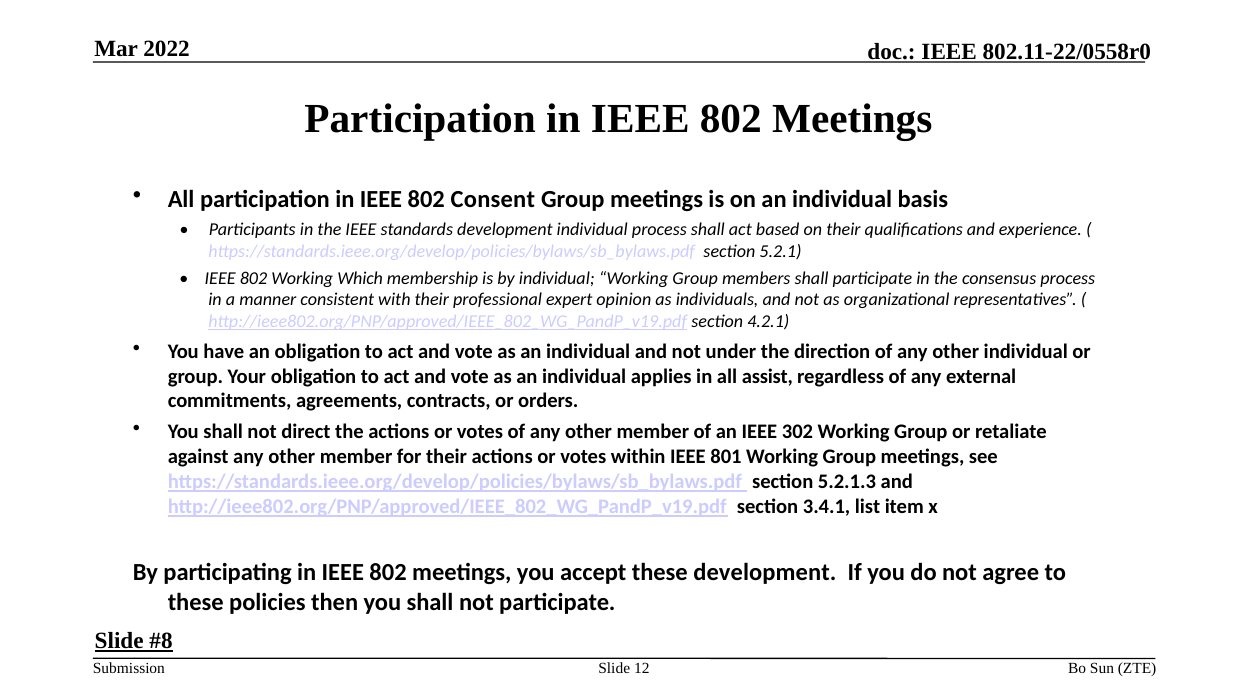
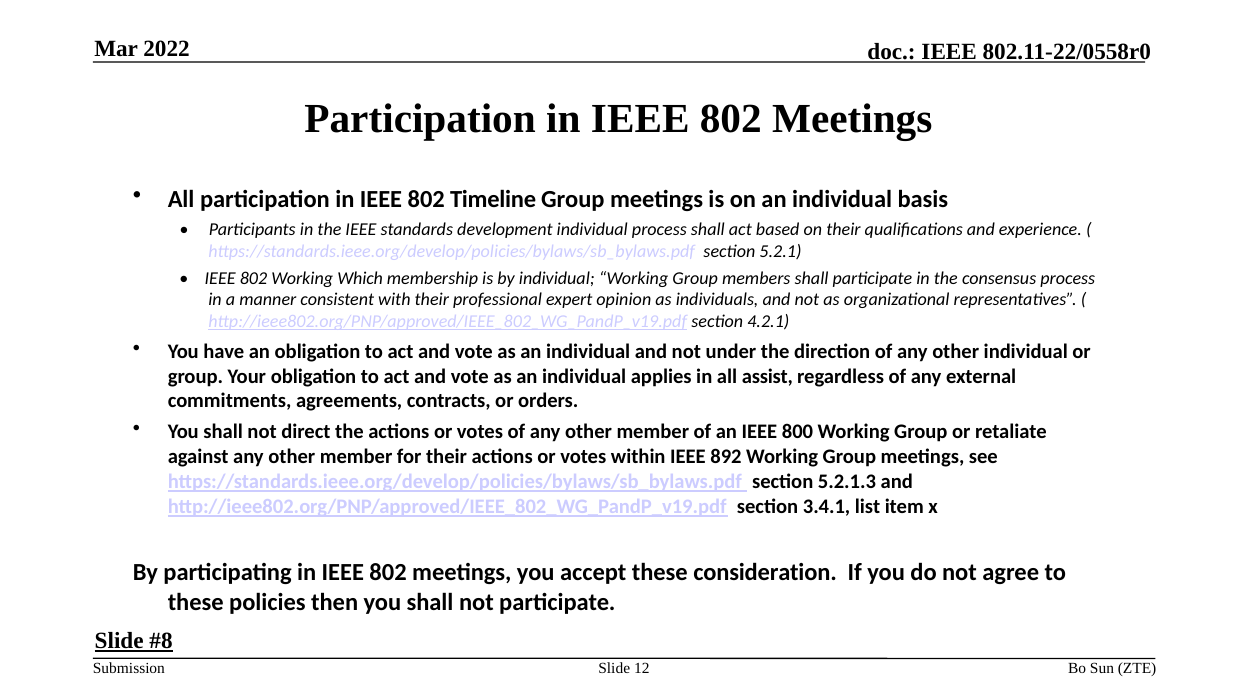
Consent: Consent -> Timeline (493, 199)
302: 302 -> 800 (798, 432)
801: 801 -> 892 (726, 456)
these development: development -> consideration (765, 572)
